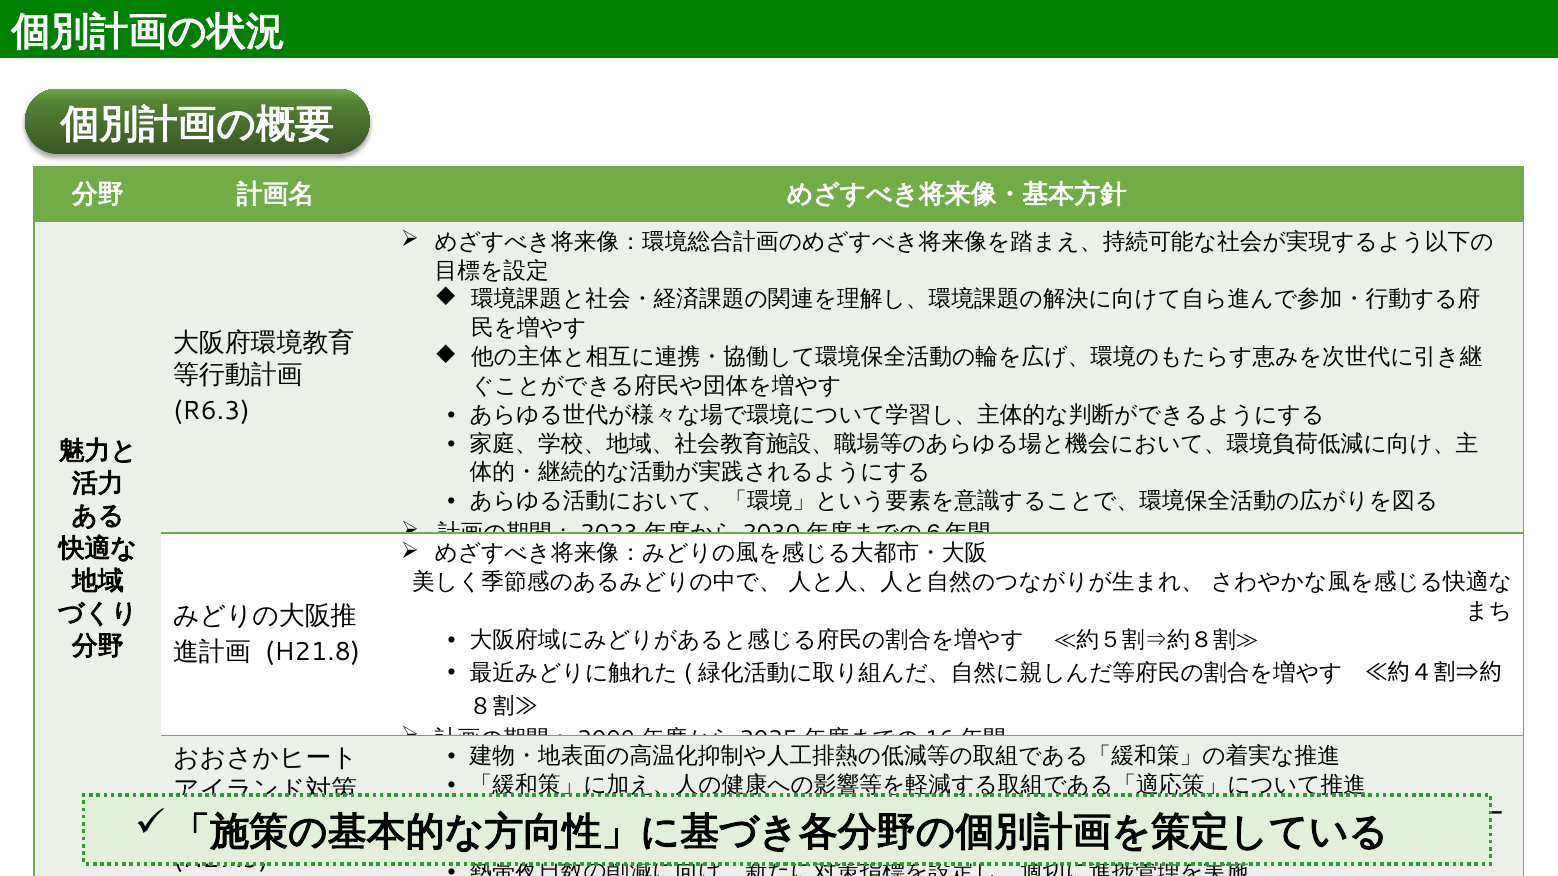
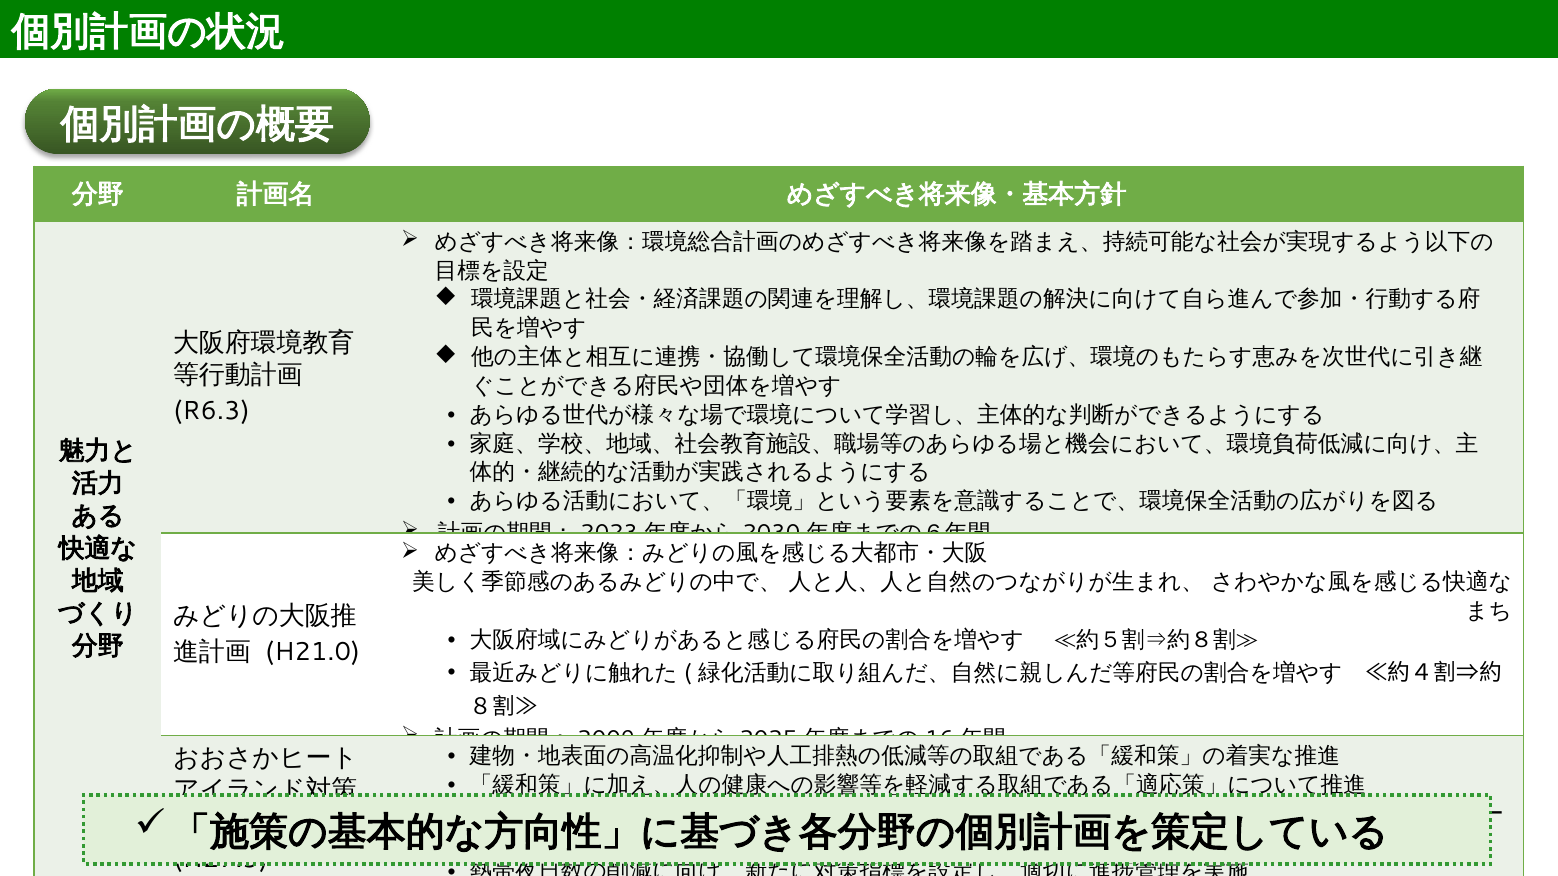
H21.8: H21.8 -> H21.0 (313, 652)
